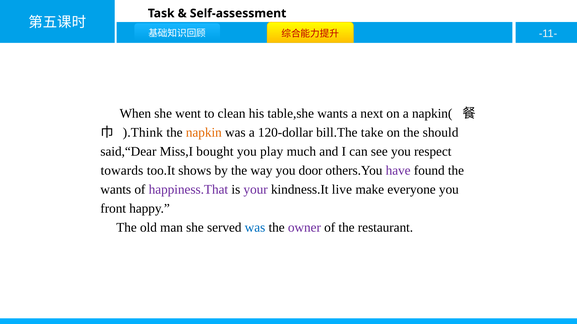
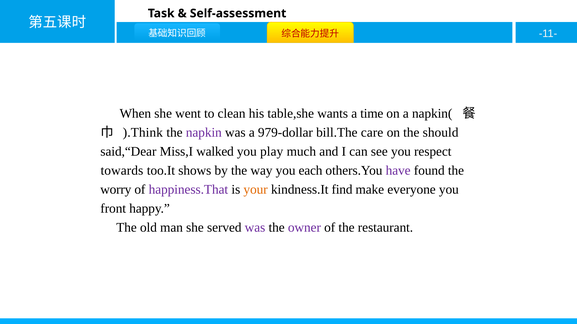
next: next -> time (372, 114)
napkin colour: orange -> purple (204, 133)
120-dollar: 120-dollar -> 979-dollar (285, 133)
take: take -> care (372, 133)
bought: bought -> walked (215, 152)
door: door -> each (311, 171)
wants: wants -> worry (116, 190)
your colour: purple -> orange (256, 190)
live: live -> find (342, 190)
was colour: blue -> purple (255, 228)
